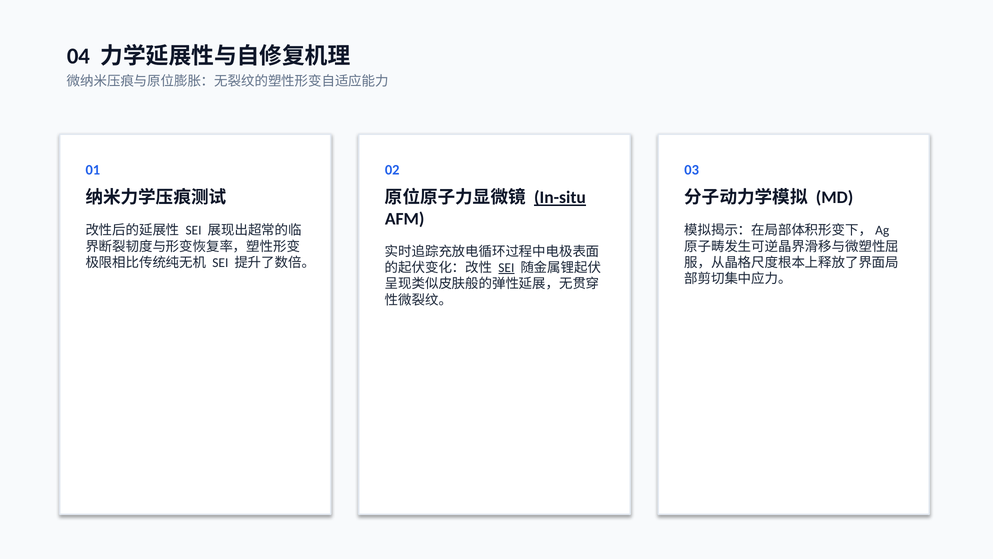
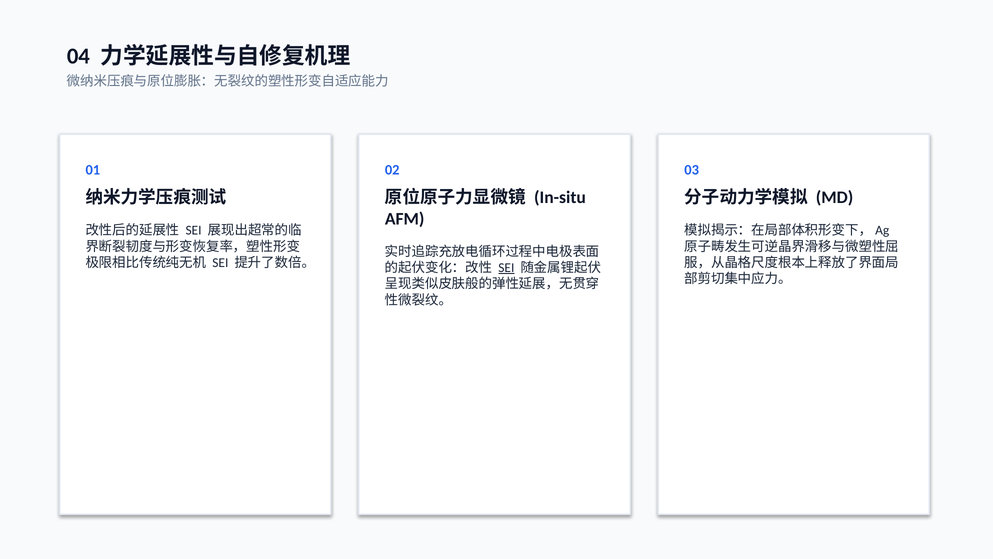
In-situ underline: present -> none (560, 198)
